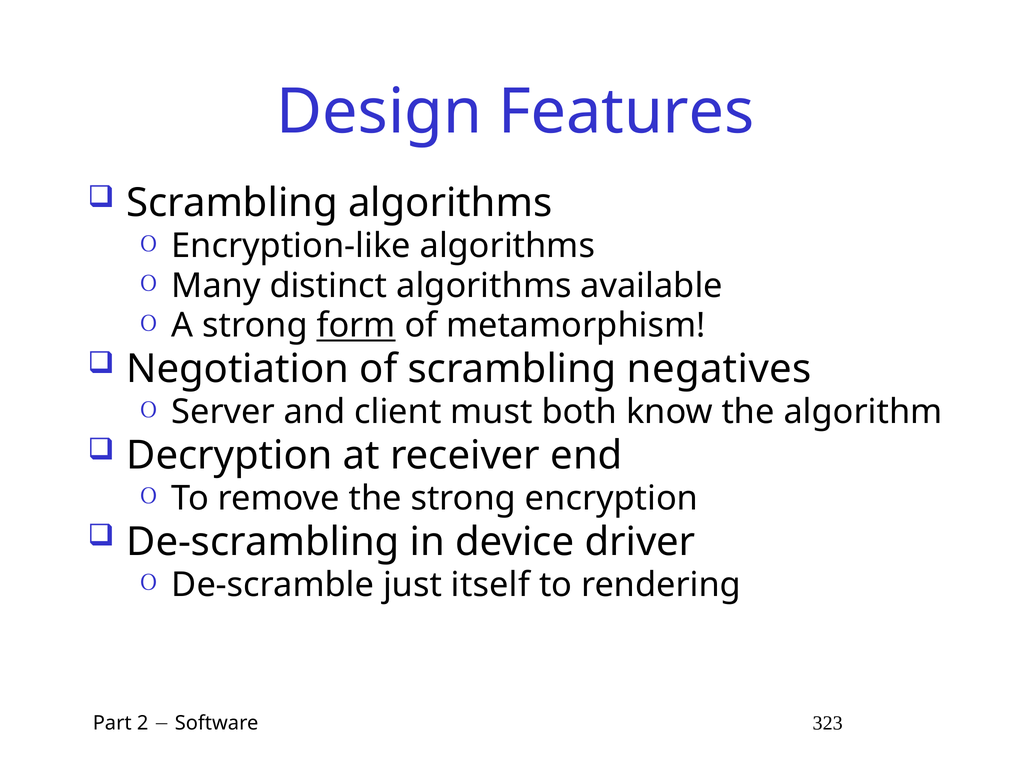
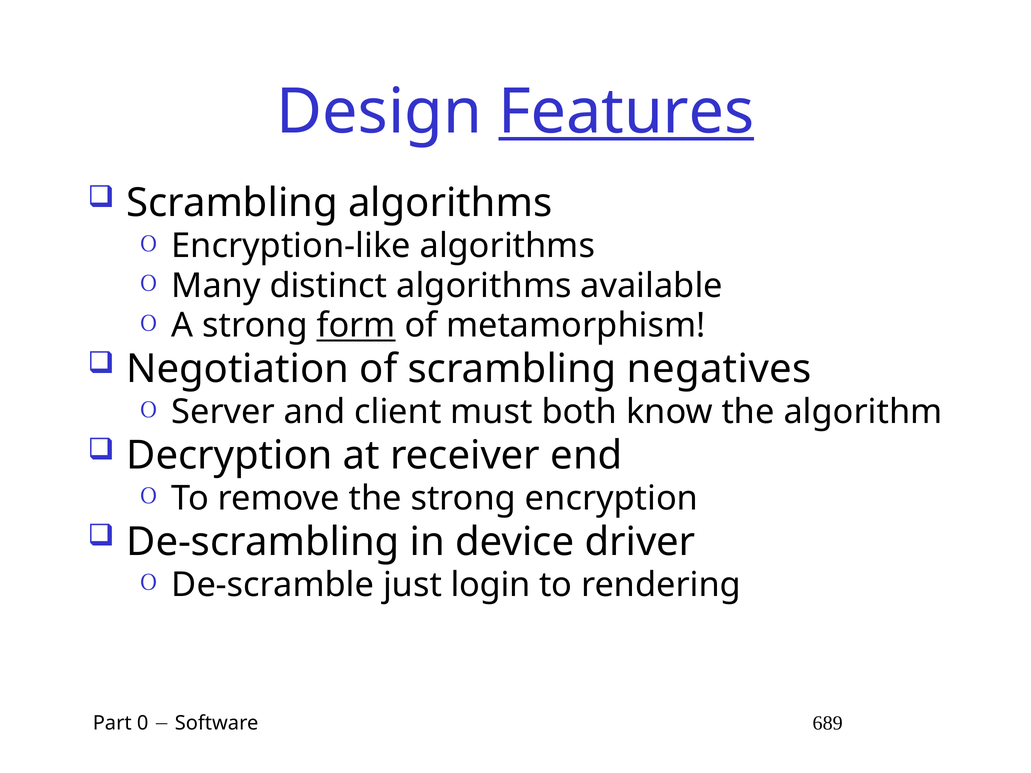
Features underline: none -> present (626, 112)
itself: itself -> login (491, 585)
2: 2 -> 0 (143, 723)
323: 323 -> 689 (828, 723)
